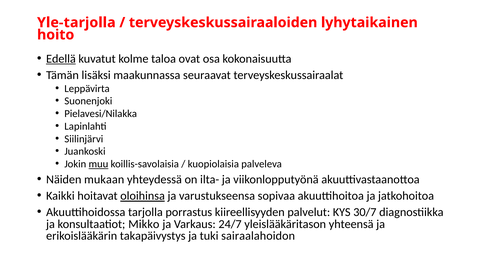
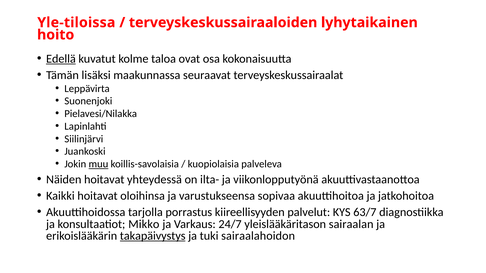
Yle-tarjolla: Yle-tarjolla -> Yle-tiloissa (76, 23)
Näiden mukaan: mukaan -> hoitavat (104, 180)
oloihinsa underline: present -> none (143, 196)
30/7: 30/7 -> 63/7 (365, 213)
yhteensä: yhteensä -> sairaalan (351, 224)
takapäivystys underline: none -> present (153, 236)
